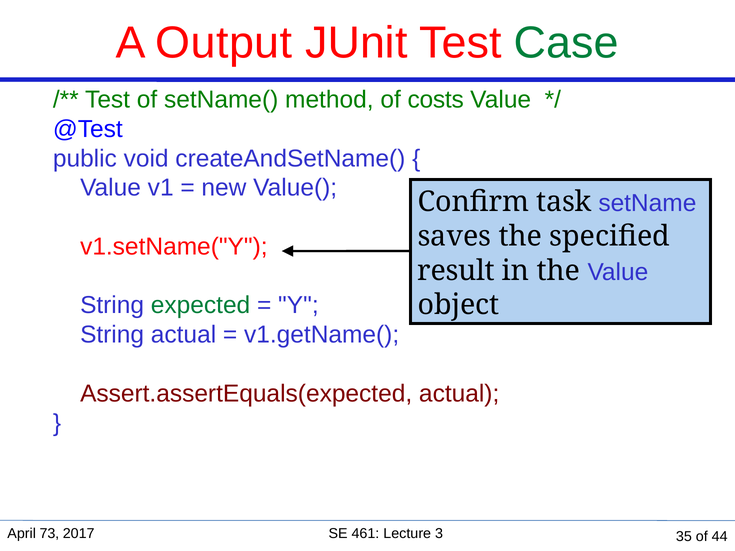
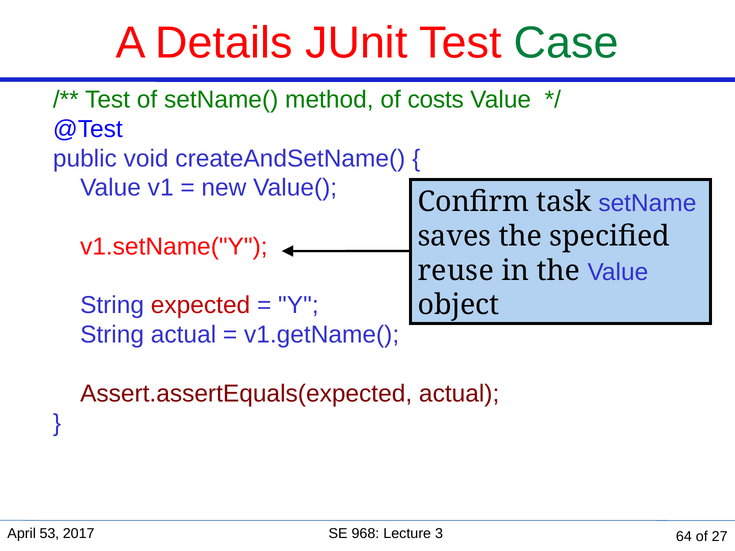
Output: Output -> Details (224, 43)
result: result -> reuse (456, 271)
expected colour: green -> red (201, 306)
73: 73 -> 53 (49, 534)
461: 461 -> 968 (365, 534)
35: 35 -> 64 (684, 537)
44: 44 -> 27 (720, 537)
